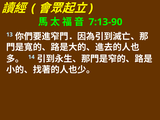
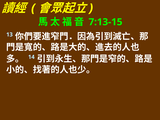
7:13-90: 7:13-90 -> 7:13-15 (105, 22)
